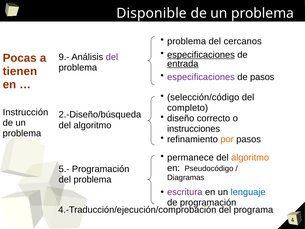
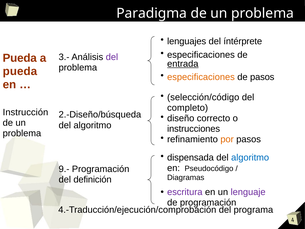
Disponible: Disponible -> Paradigma (152, 13)
problema: problema -> lenguajes (187, 41)
cercanos: cercanos -> íntérprete (243, 41)
especificaciones underline: present -> none (201, 55)
9.-: 9.- -> 3.- (64, 57)
Pocas: Pocas -> Pueda (20, 58)
tienen: tienen -> pueda (20, 71)
especificaciones colour: purple -> orange (201, 77)
permanece: permanece -> dispensada (190, 157)
algoritmo colour: orange -> blue (250, 157)
5.-: 5.- -> 9.- (64, 169)
problema: problema -> definición (93, 179)
lenguaje colour: blue -> purple (248, 192)
